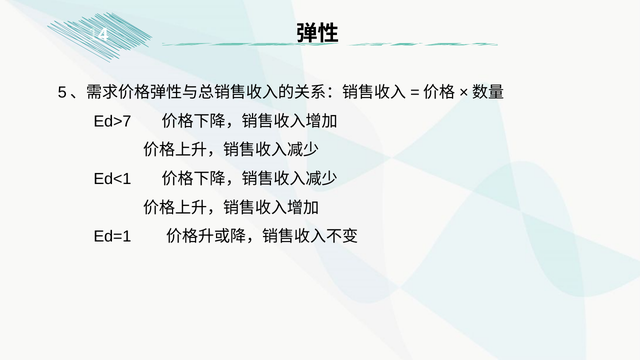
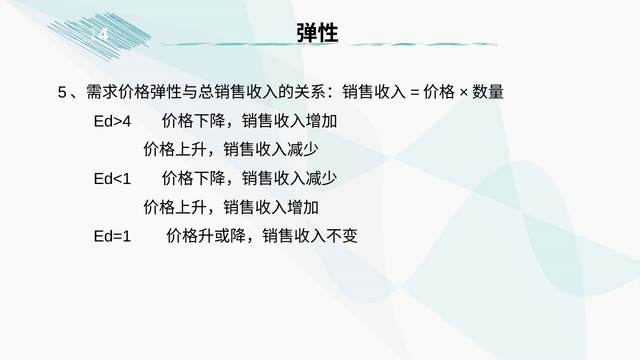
Ed>7: Ed>7 -> Ed>4 (112, 121)
